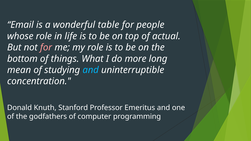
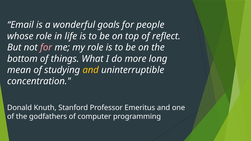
table: table -> goals (109, 25)
actual: actual -> reflect (166, 36)
and colour: light blue -> yellow (91, 70)
